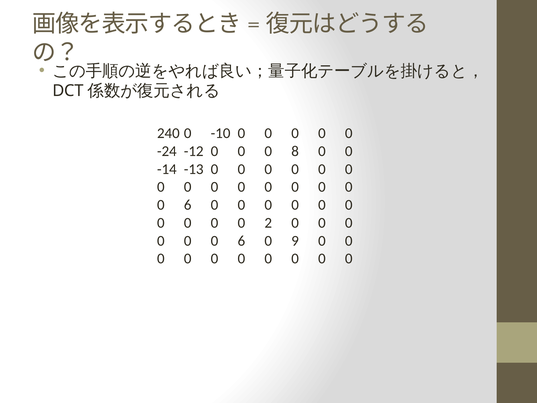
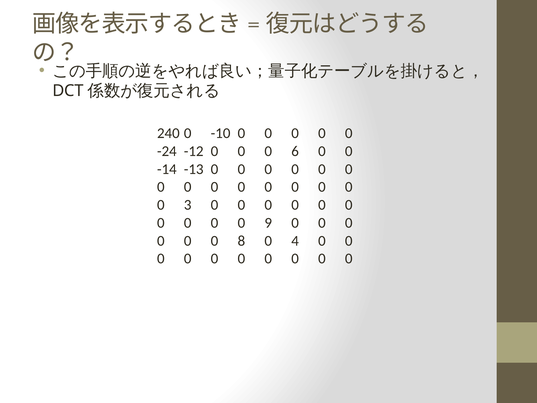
8: 8 -> 6 (295, 151)
6: 6 -> 3 (188, 205)
2: 2 -> 9 (268, 223)
6: 6 -> 8 (241, 241)
9: 9 -> 4 (295, 241)
